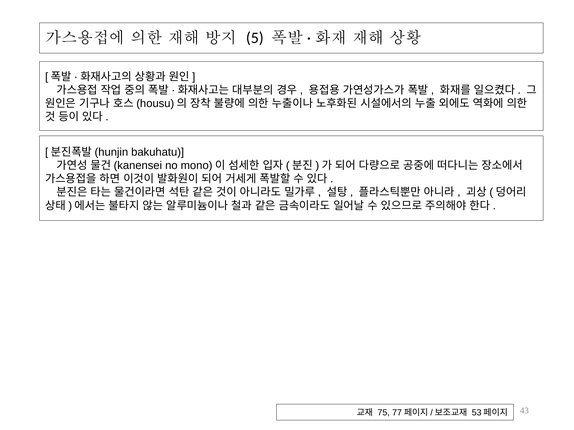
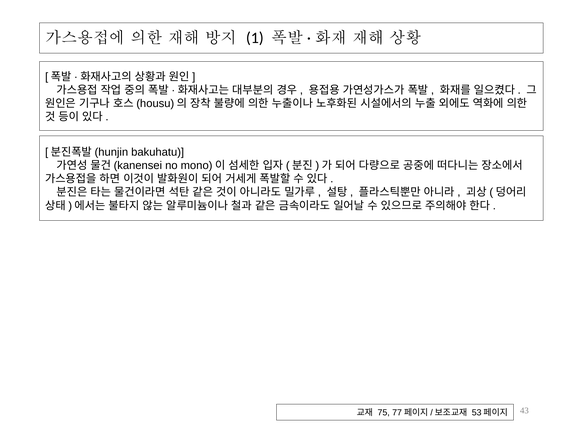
5: 5 -> 1 (255, 38)
